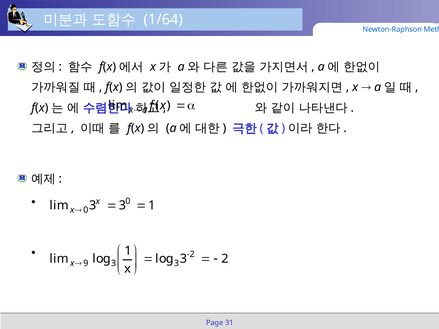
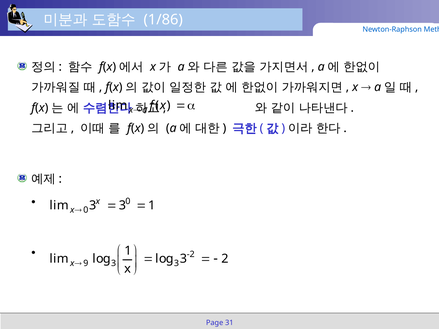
1/64: 1/64 -> 1/86 (163, 20)
